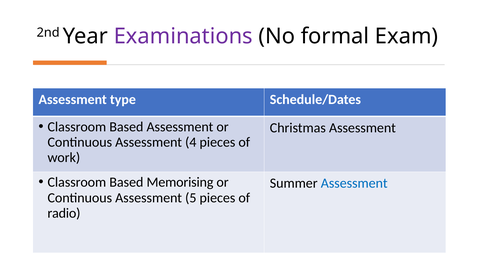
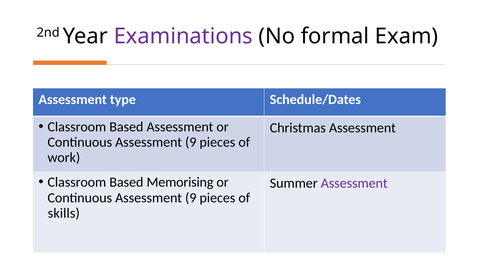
4: 4 -> 9 (191, 142)
Assessment colour: blue -> purple (354, 183)
5: 5 -> 9 (191, 197)
radio: radio -> skills (64, 213)
